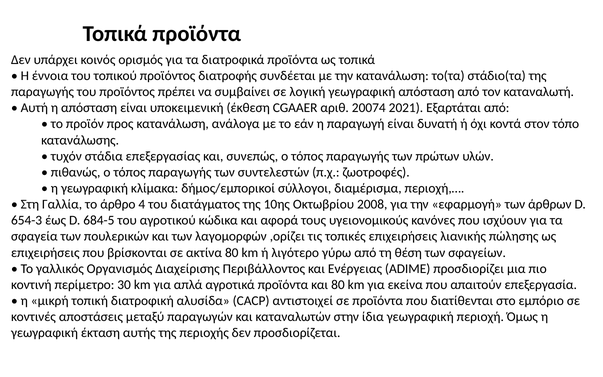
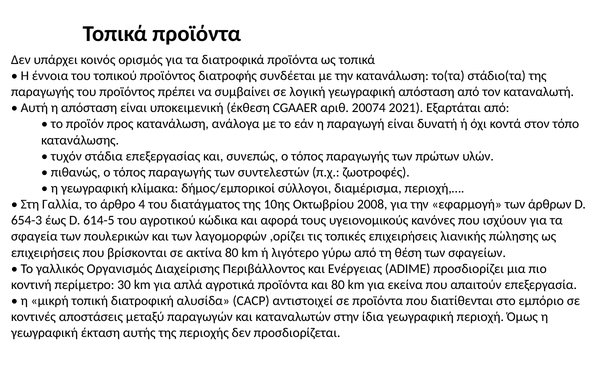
684-5: 684-5 -> 614-5 (99, 220)
